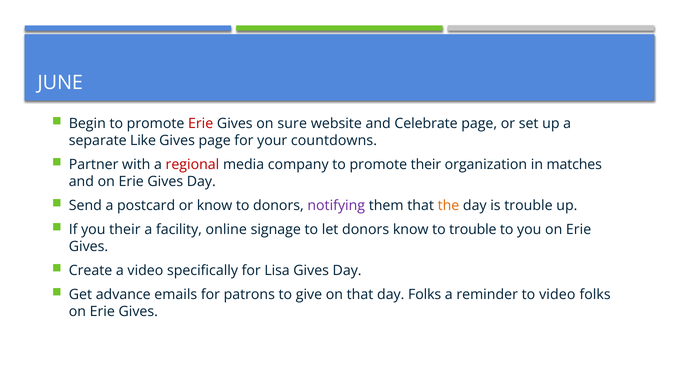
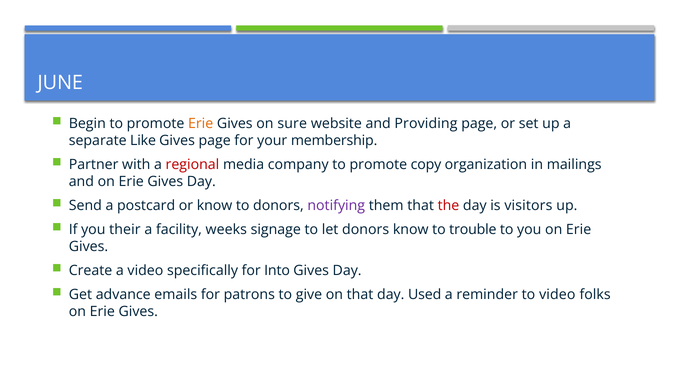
Erie colour: red -> orange (201, 123)
Celebrate: Celebrate -> Providing (426, 123)
countdowns: countdowns -> membership (334, 140)
promote their: their -> copy (426, 164)
matches: matches -> mailings (574, 164)
the colour: orange -> red (448, 205)
is trouble: trouble -> visitors (528, 205)
online: online -> weeks (226, 230)
Lisa: Lisa -> Into (277, 271)
day Folks: Folks -> Used (425, 295)
